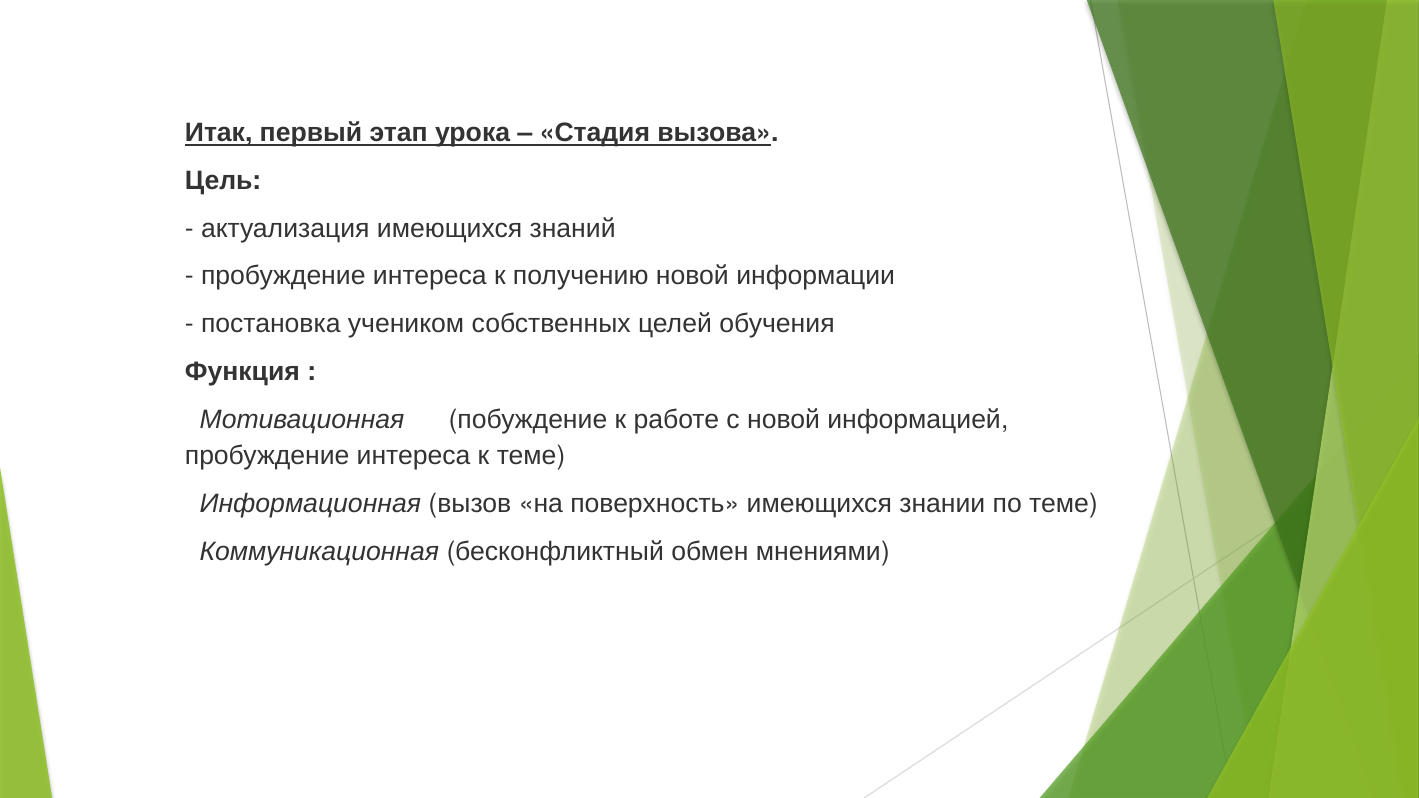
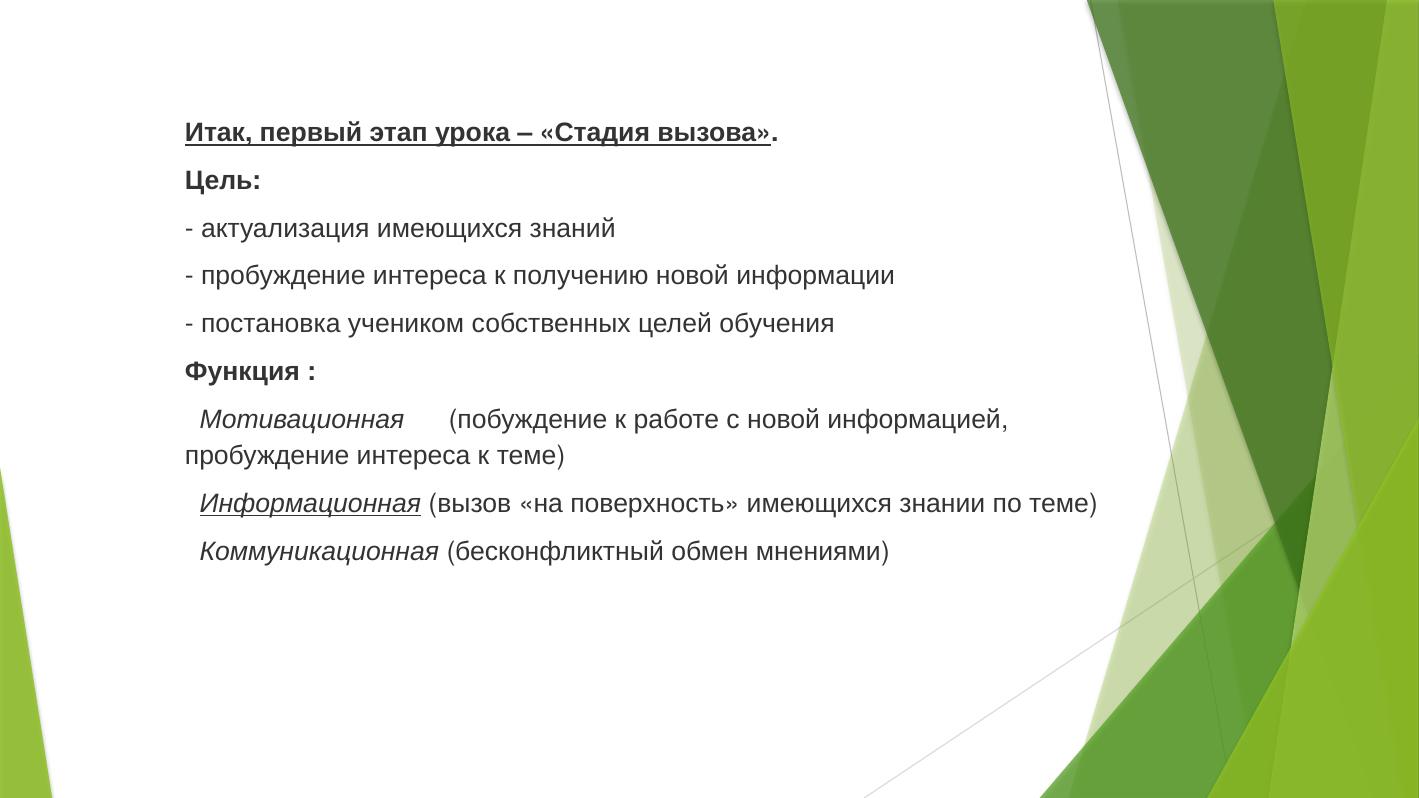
Информационная underline: none -> present (310, 504)
